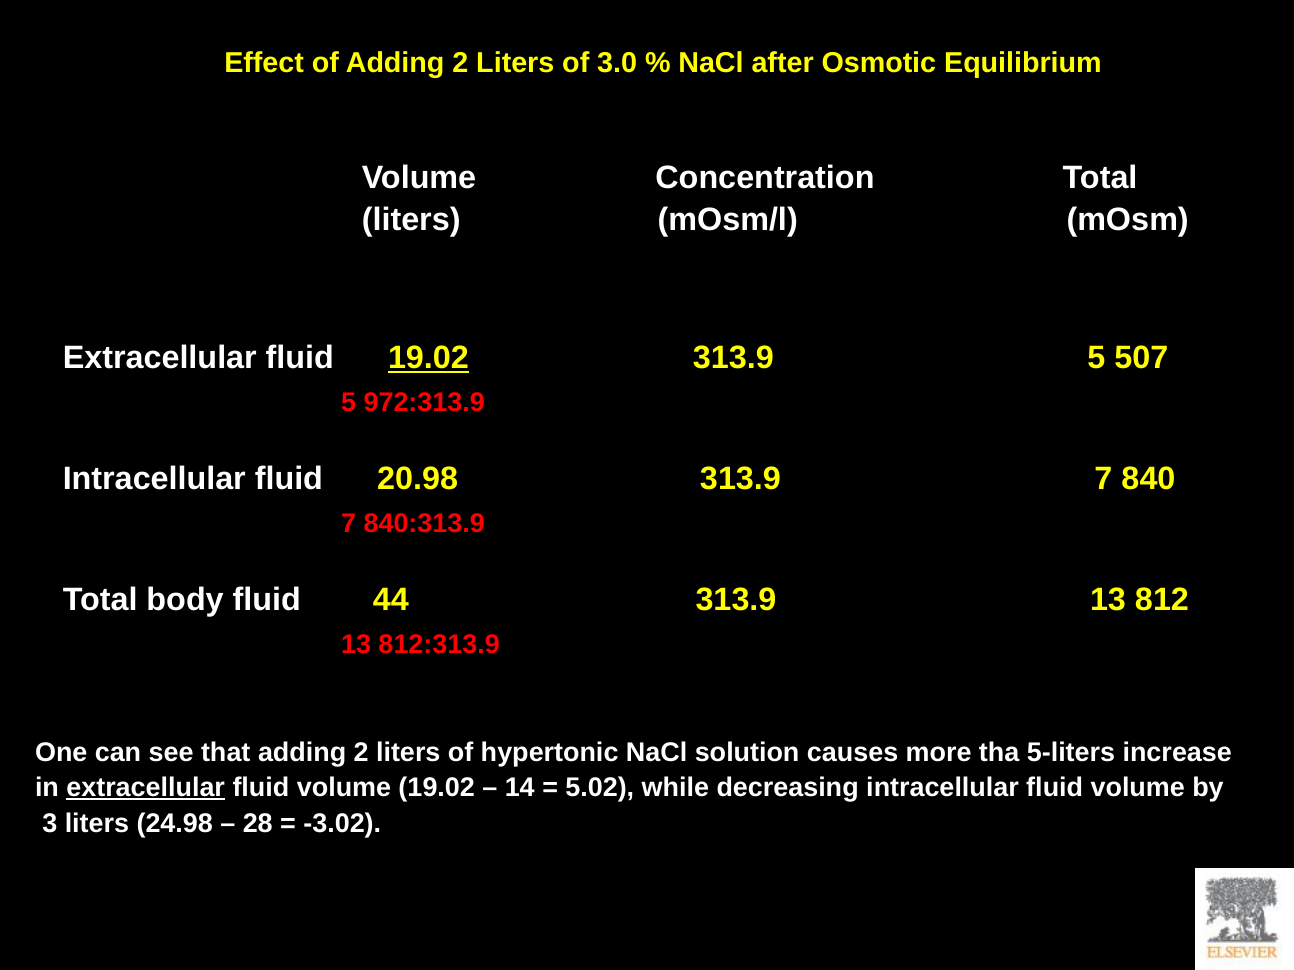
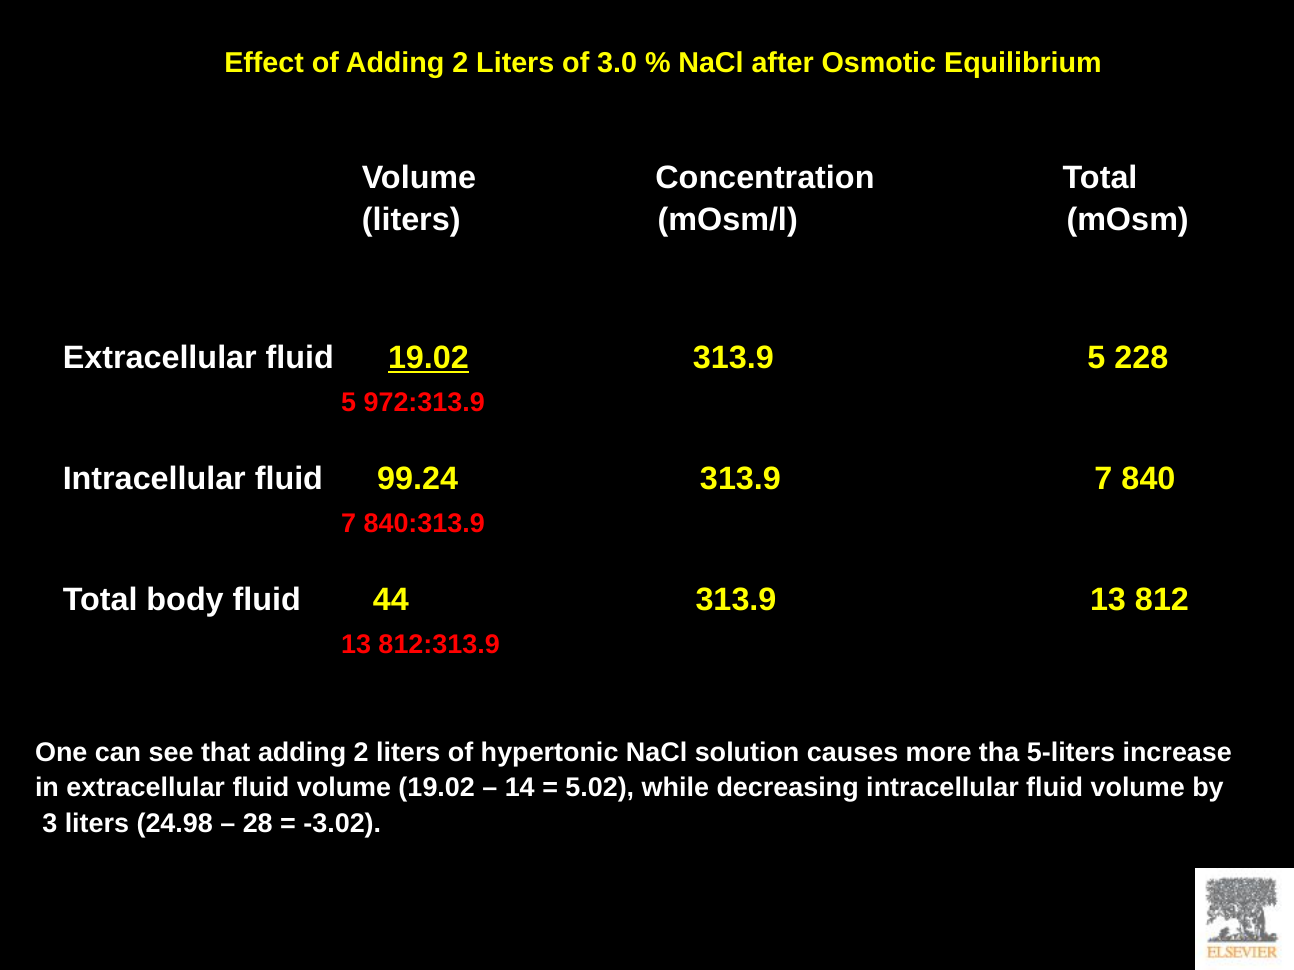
507: 507 -> 228 (1141, 358)
20.98: 20.98 -> 99.24 (418, 479)
extracellular underline: present -> none (146, 788)
